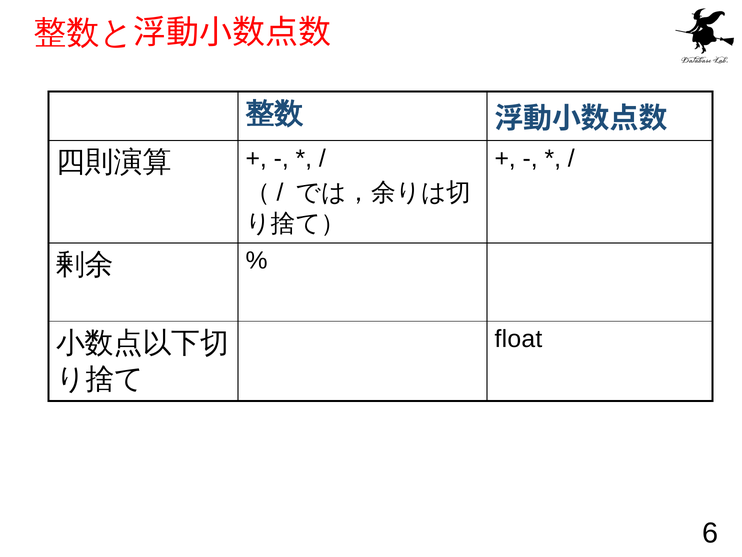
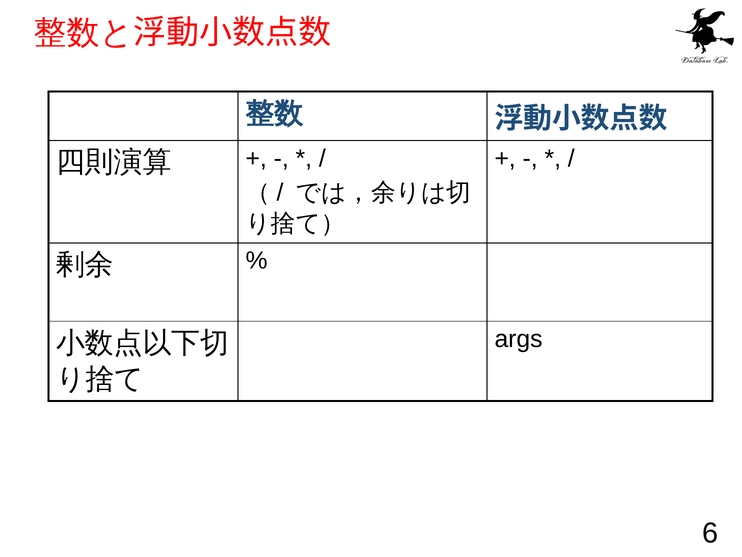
float: float -> args (519, 339)
